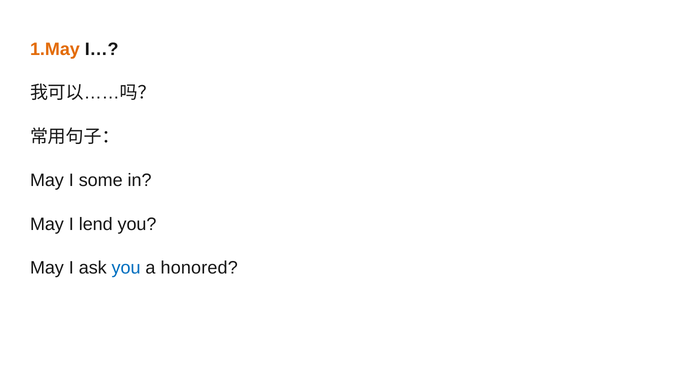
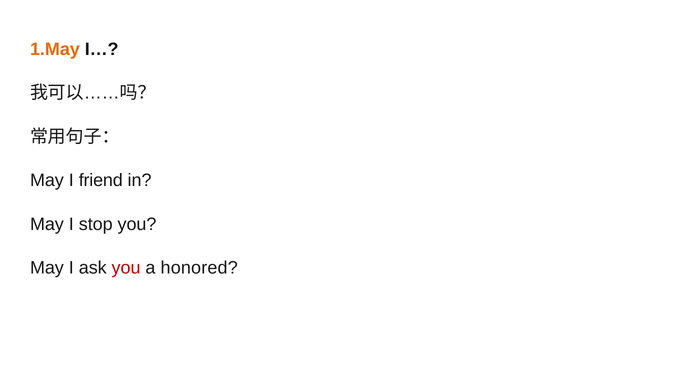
some: some -> friend (101, 180)
lend: lend -> stop (96, 224)
you colour: blue -> red (126, 268)
